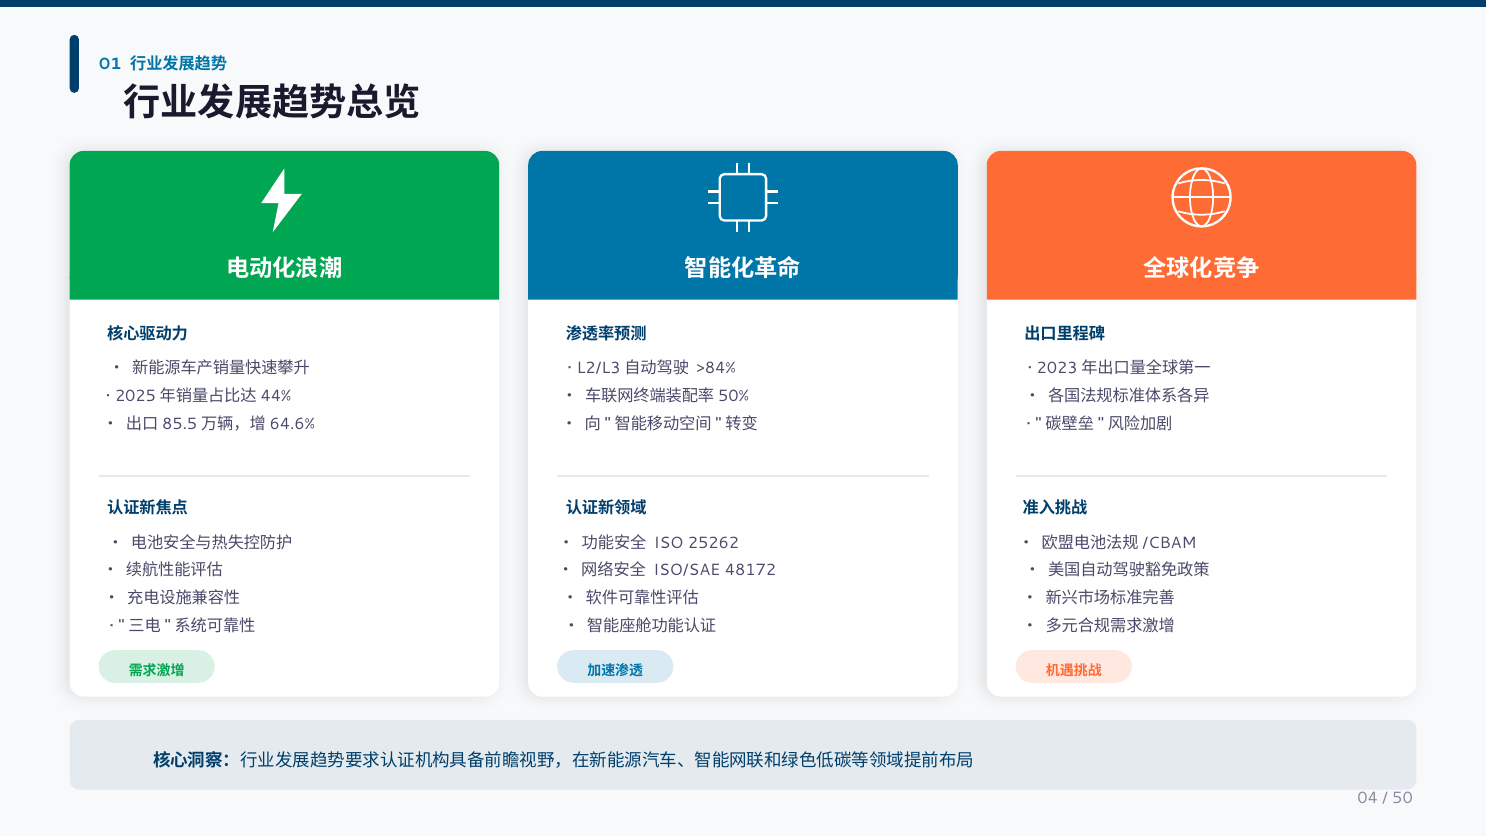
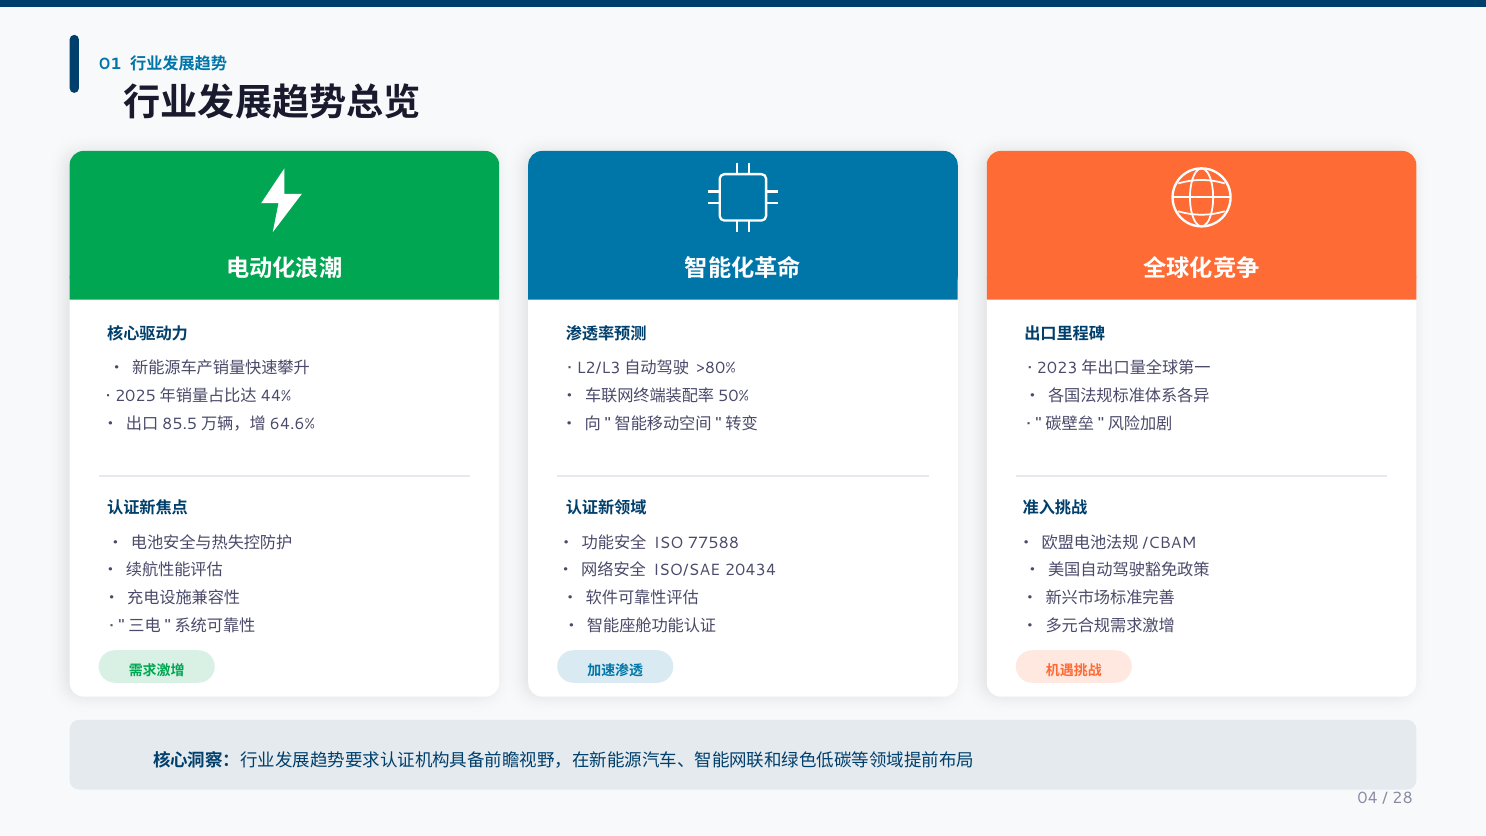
>84%: >84% -> >80% (716, 369)
25262: 25262 -> 77588 (714, 543)
48172: 48172 -> 20434 (751, 571)
50: 50 -> 28 (1402, 798)
